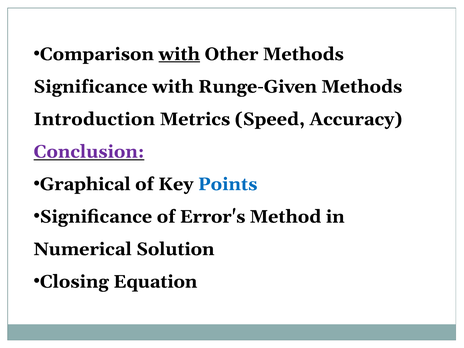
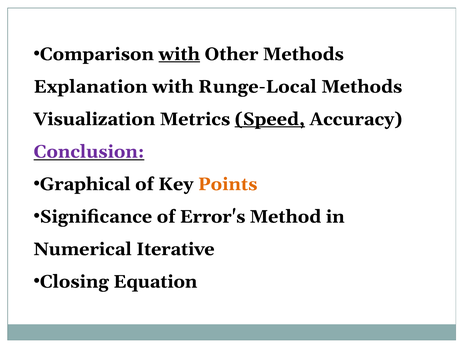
Significance: Significance -> Explanation (91, 87)
Runge-Given: Runge-Given -> Runge-Local (257, 87)
Introduction: Introduction -> Visualization (94, 119)
Speed underline: none -> present (270, 119)
Points colour: blue -> orange (228, 184)
Solution: Solution -> Iterative (175, 249)
